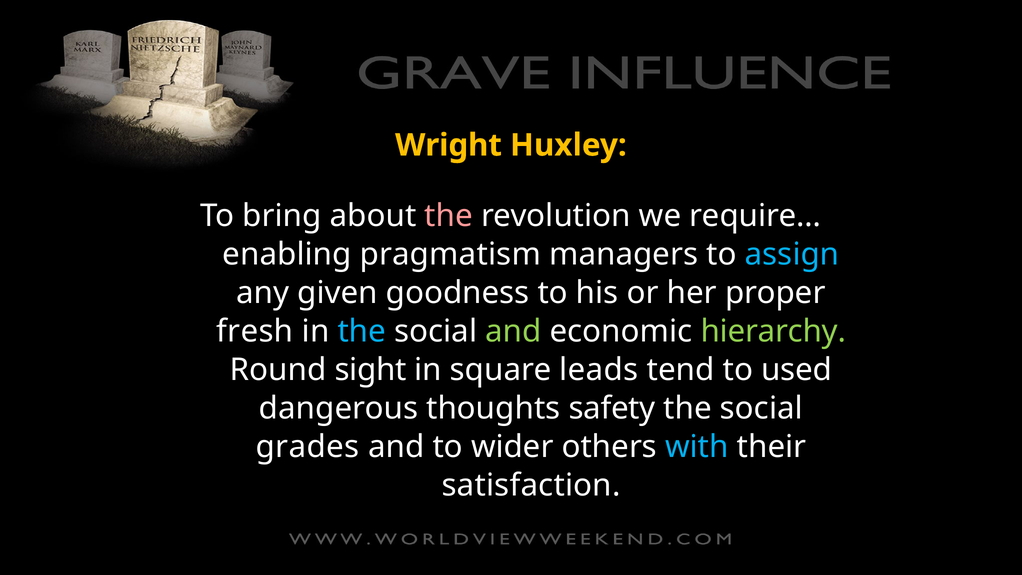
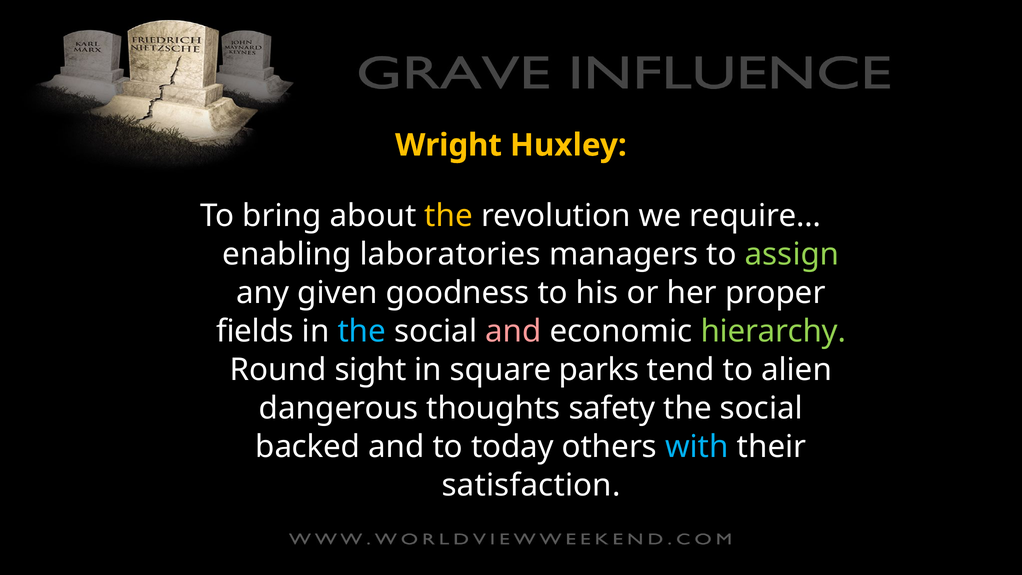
the colour: pink -> yellow (449, 216)
pragmatism: pragmatism -> laboratories (450, 254)
assign colour: light blue -> light green (792, 254)
fresh: fresh -> fields (255, 331)
and colour: light green -> pink (513, 331)
leads: leads -> parks (599, 370)
used: used -> alien (797, 370)
grades: grades -> backed (308, 447)
wider: wider -> today (512, 447)
